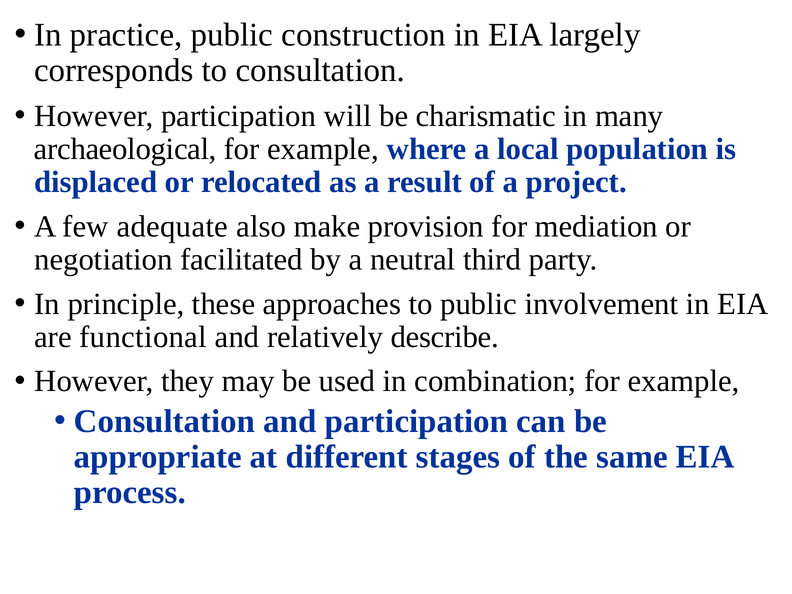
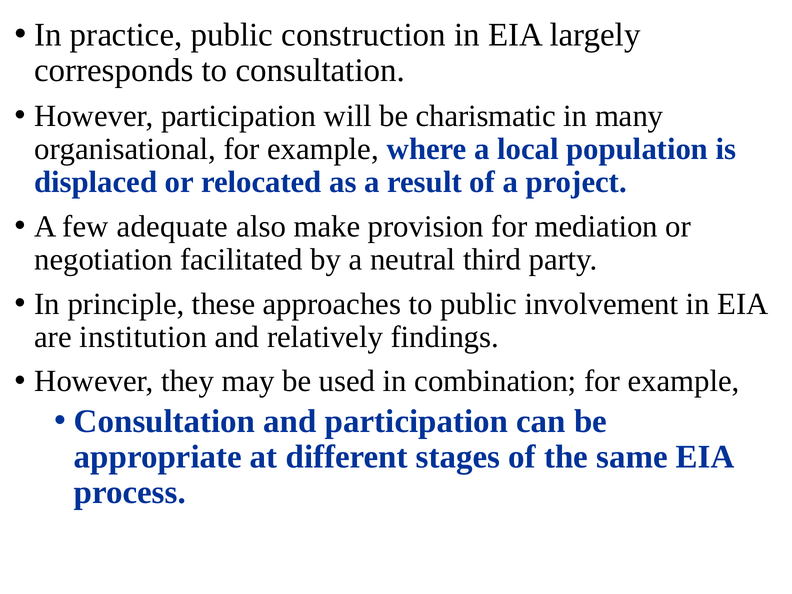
archaeological: archaeological -> organisational (125, 149)
functional: functional -> institution (143, 337)
describe: describe -> findings (445, 337)
